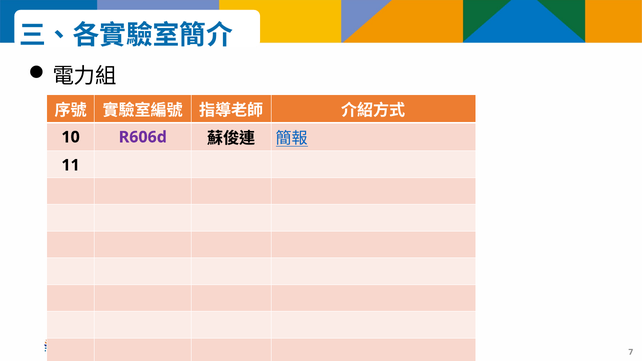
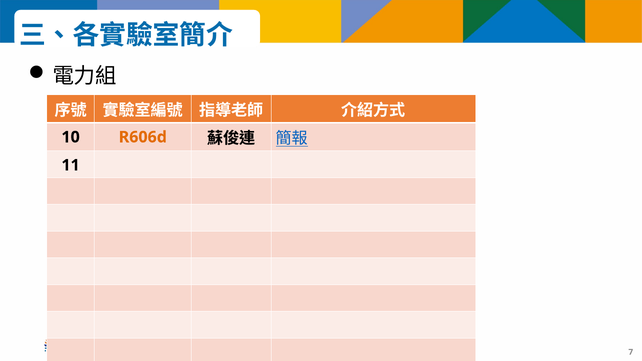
R606d colour: purple -> orange (143, 137)
